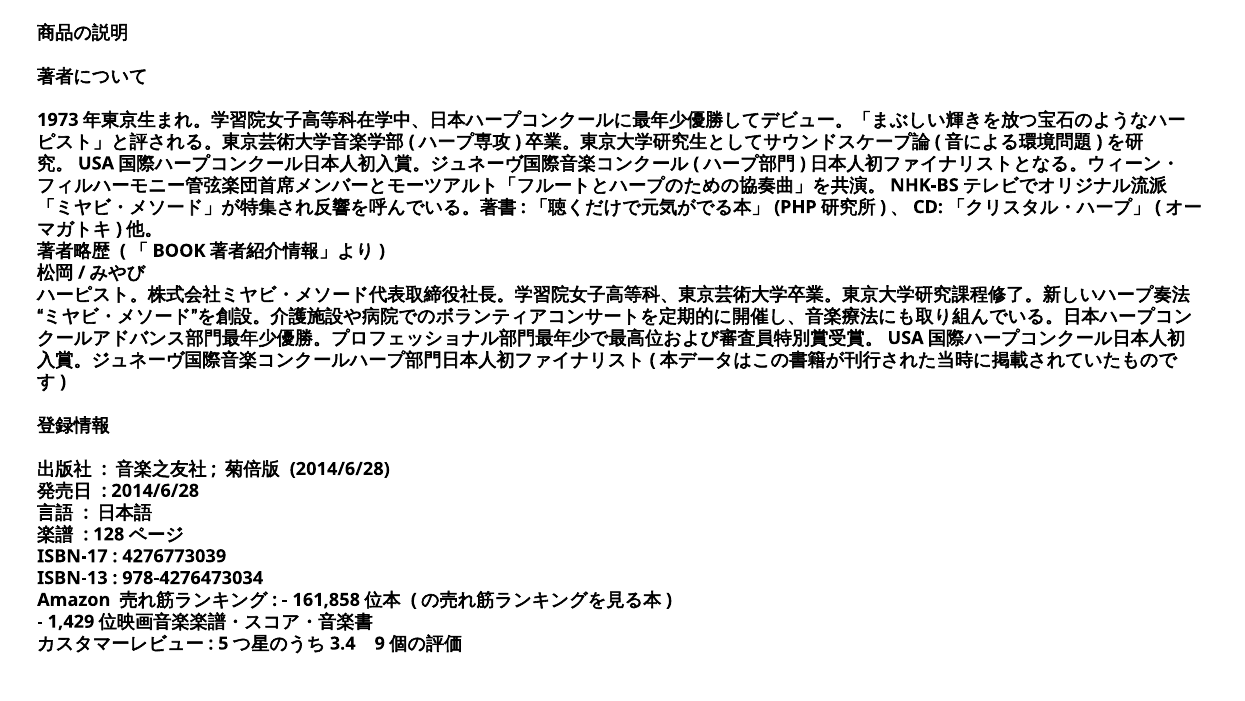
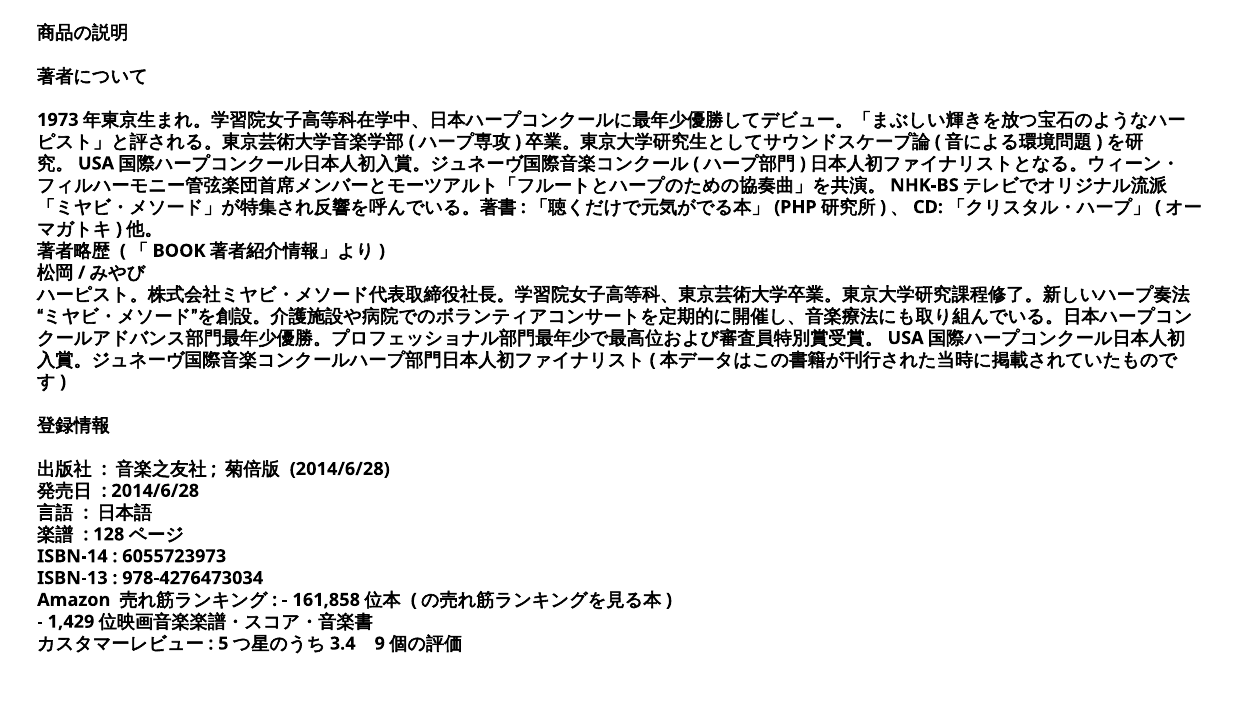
ISBN-17: ISBN-17 -> ISBN-14 (72, 556)
4276773039: 4276773039 -> 6055723973 (174, 556)
